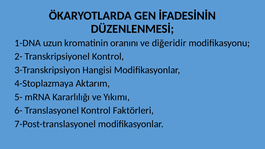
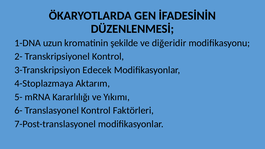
oranını: oranını -> şekilde (124, 43)
Hangisi: Hangisi -> Edecek (97, 70)
